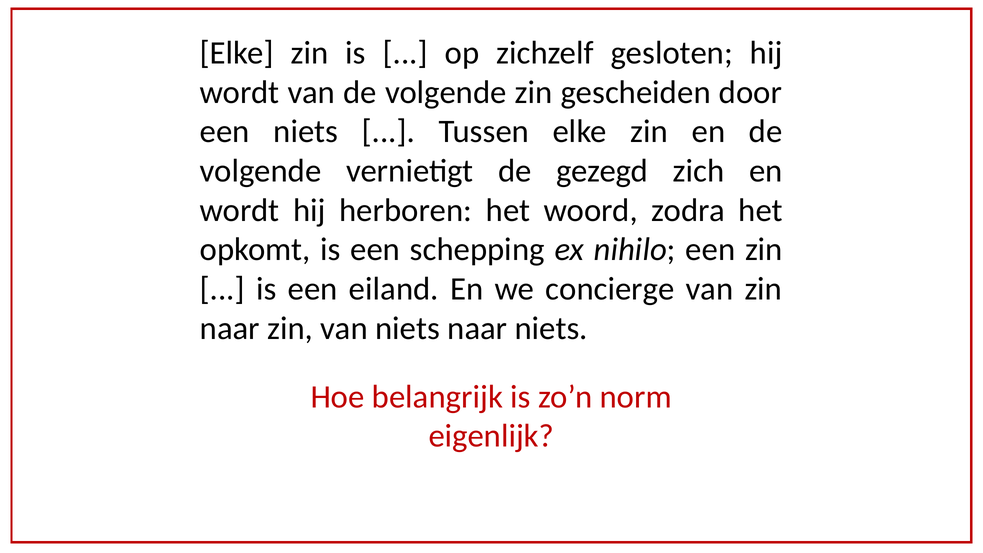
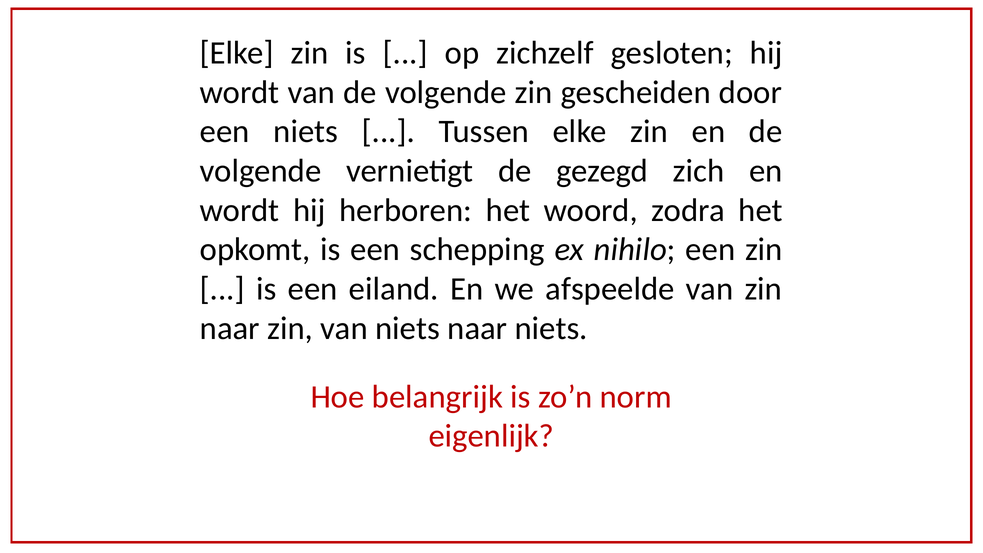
concierge: concierge -> afspeelde (610, 289)
